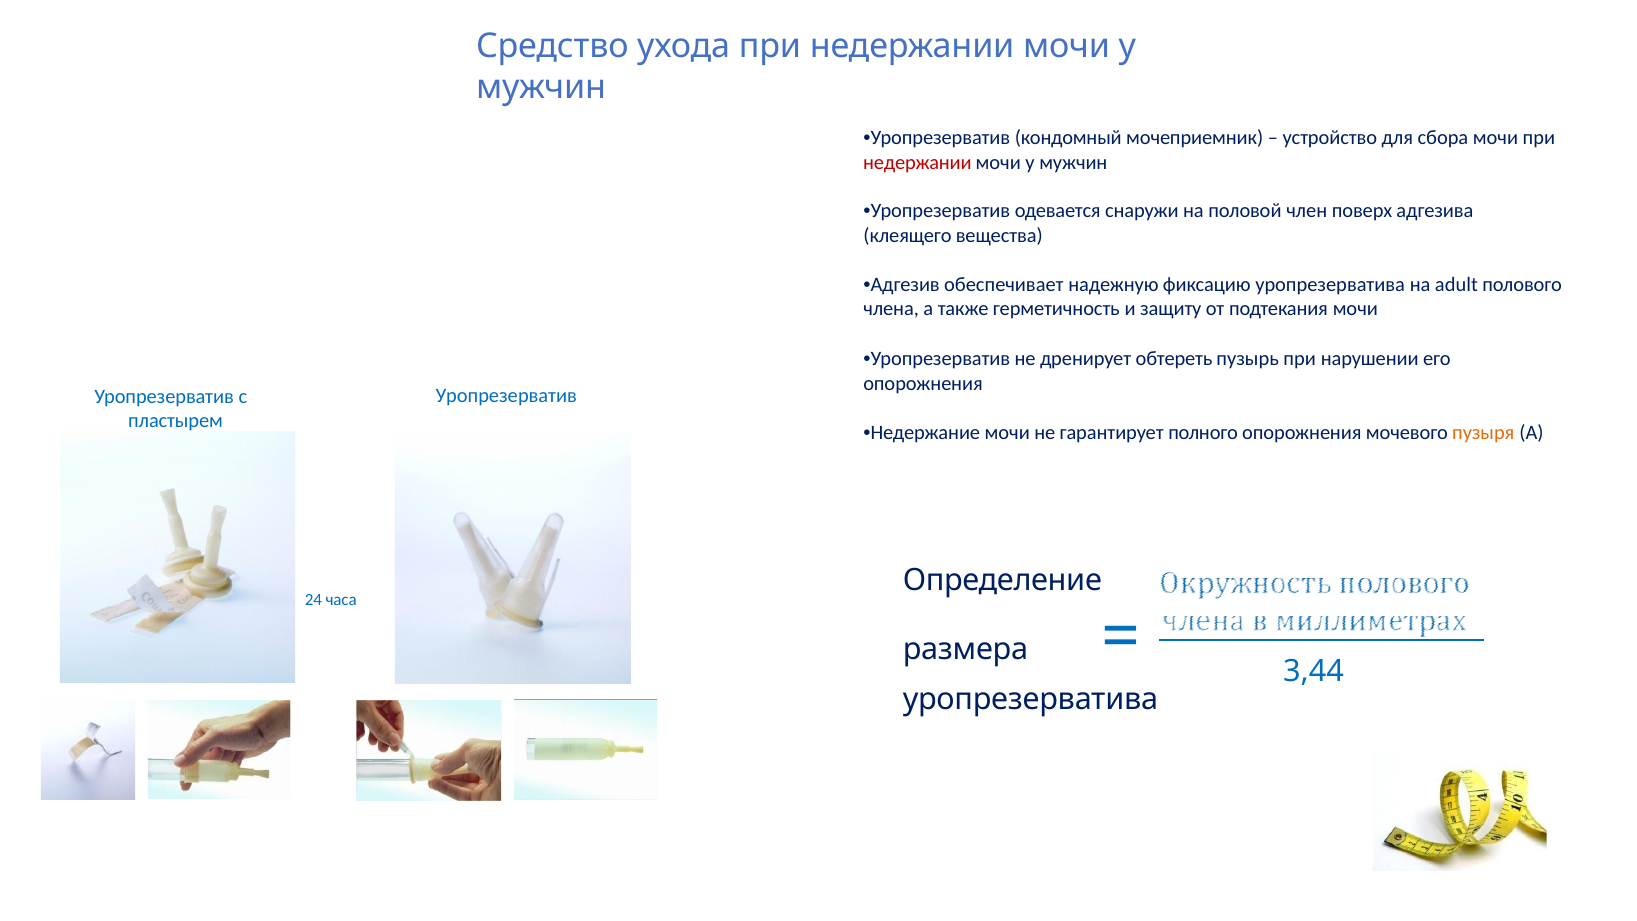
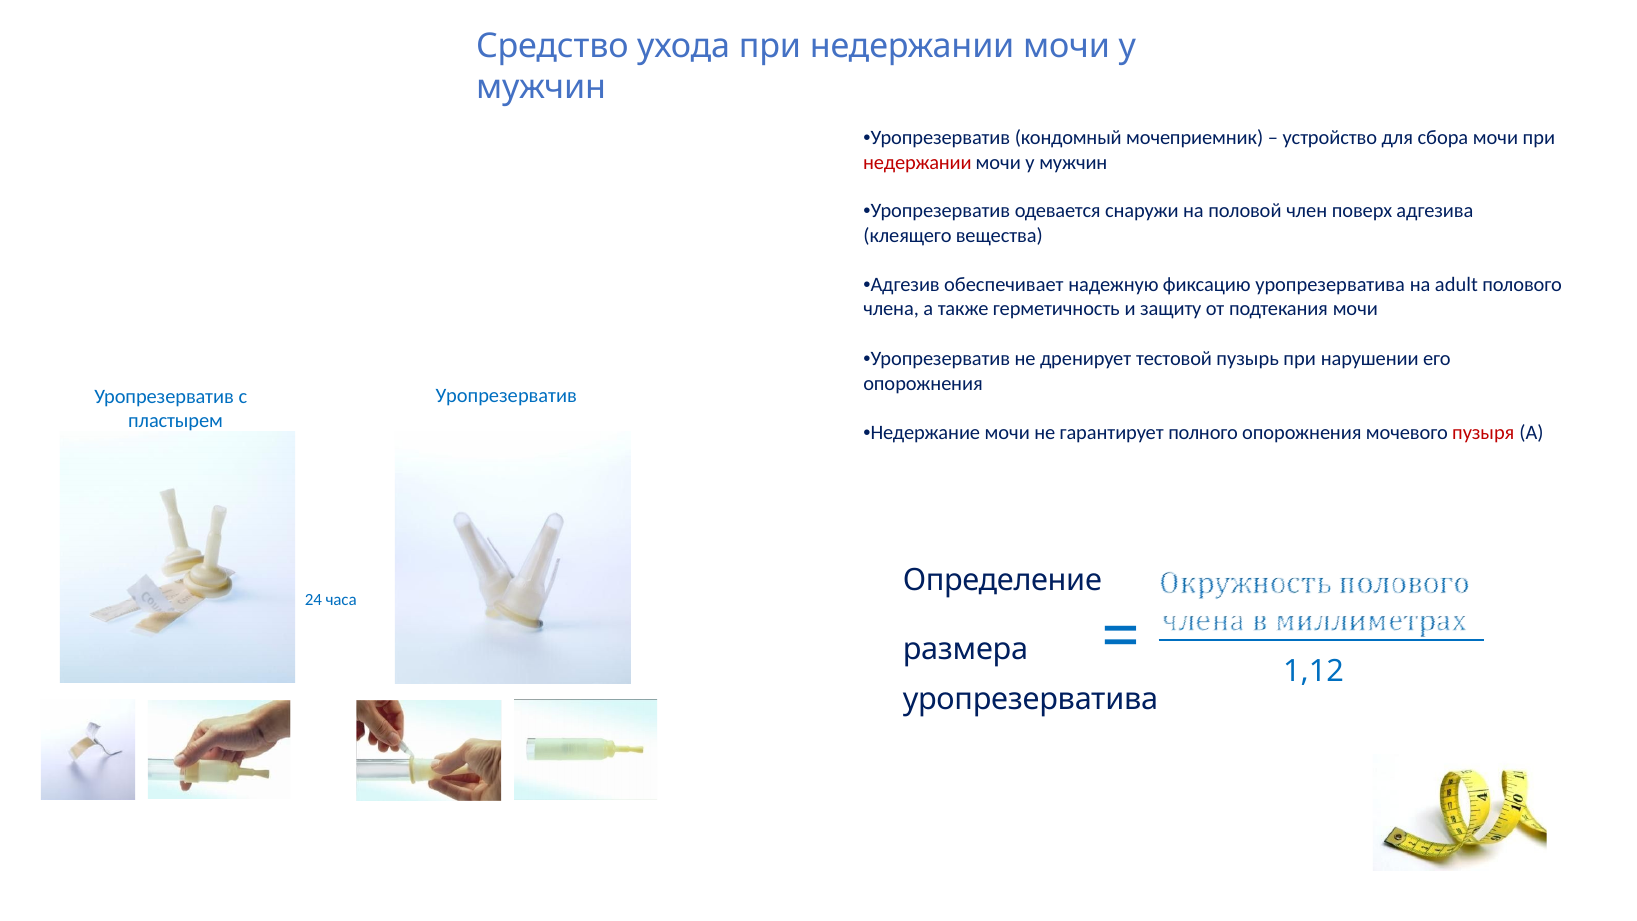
обтереть: обтереть -> тестовой (1174, 359)
пузыря colour: orange -> red (1483, 433)
3,44: 3,44 -> 1,12 (1313, 671)
